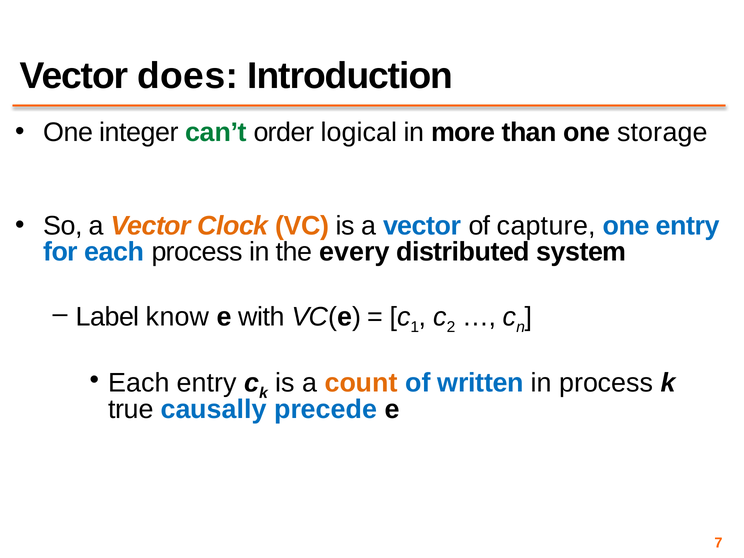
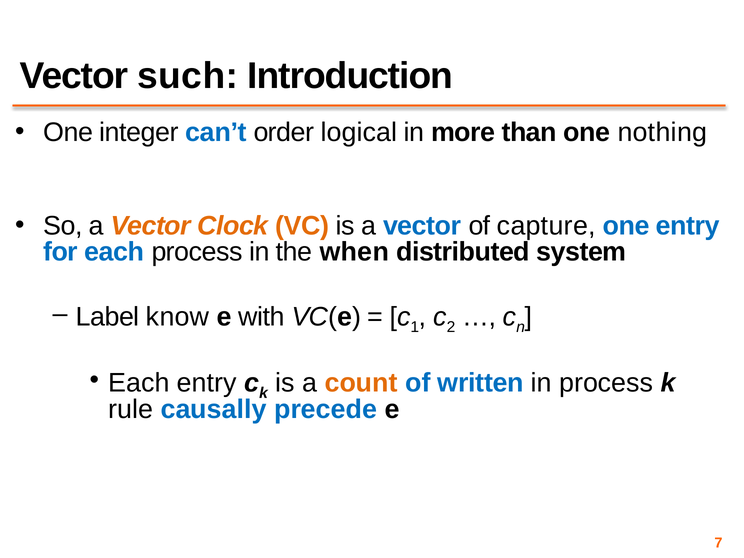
does: does -> such (188, 76)
can’t colour: green -> blue (216, 132)
storage: storage -> nothing (662, 132)
every: every -> when (354, 252)
true: true -> rule (131, 409)
